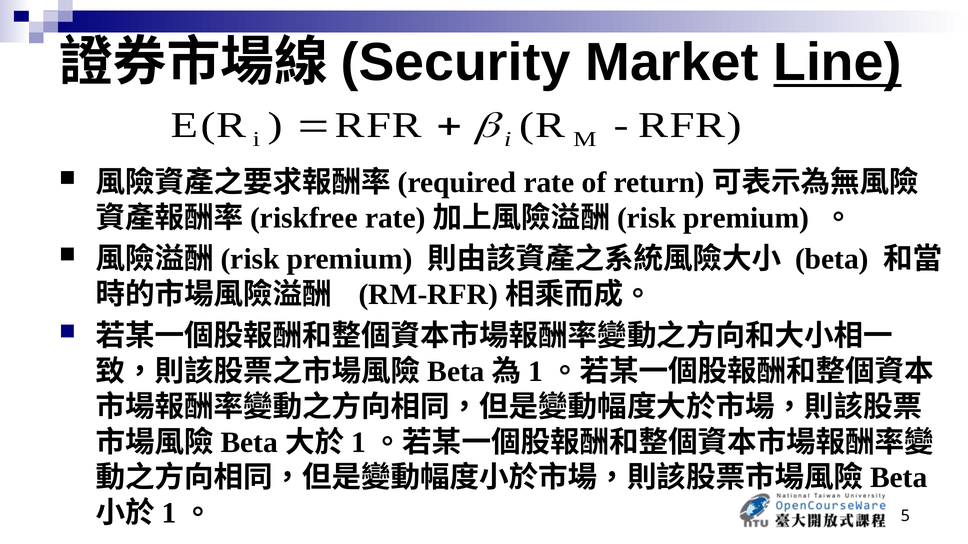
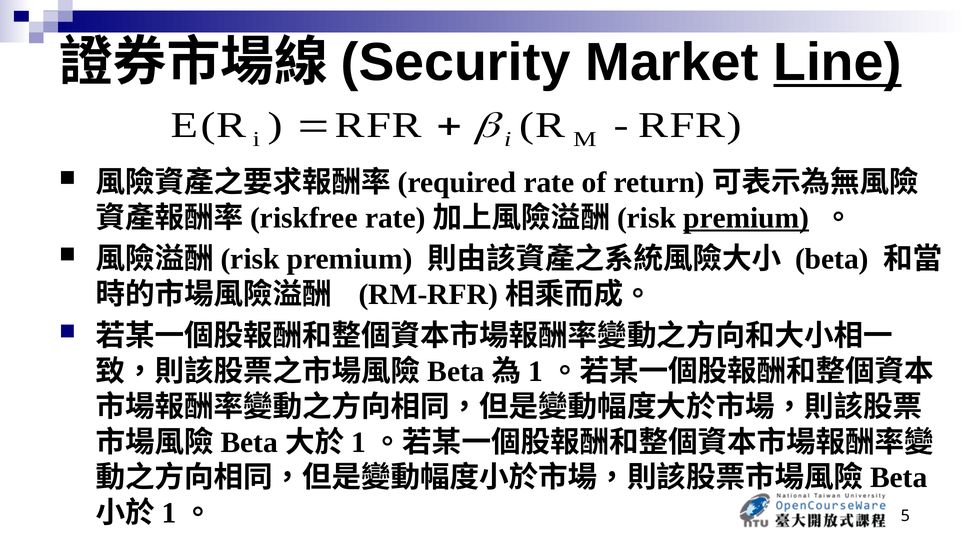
premium underline: none -> present (746, 218)
